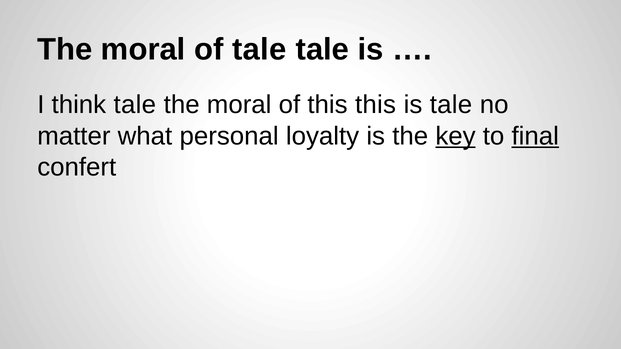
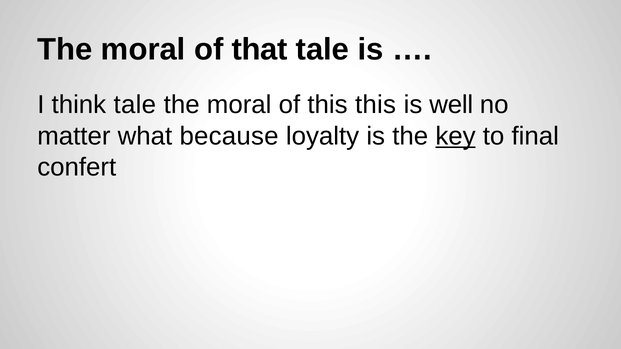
of tale: tale -> that (260, 50)
is tale: tale -> well (451, 105)
personal: personal -> because (229, 136)
final underline: present -> none (535, 136)
